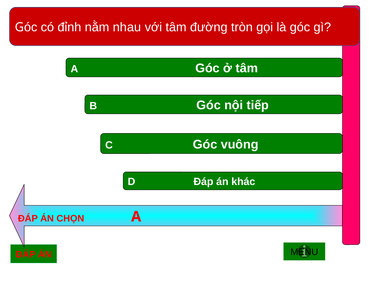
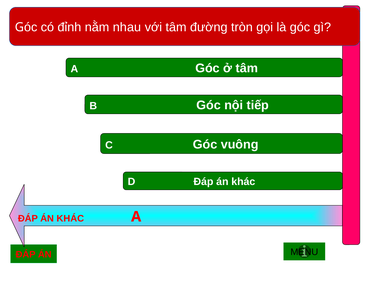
CHỌN: CHỌN -> KHÁC (70, 218)
